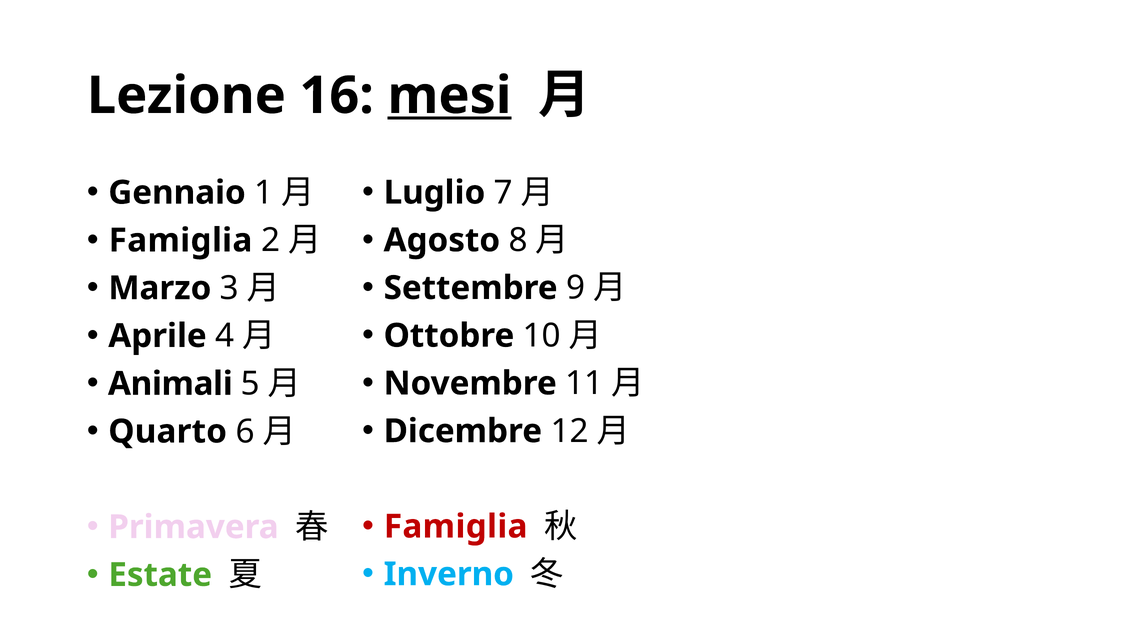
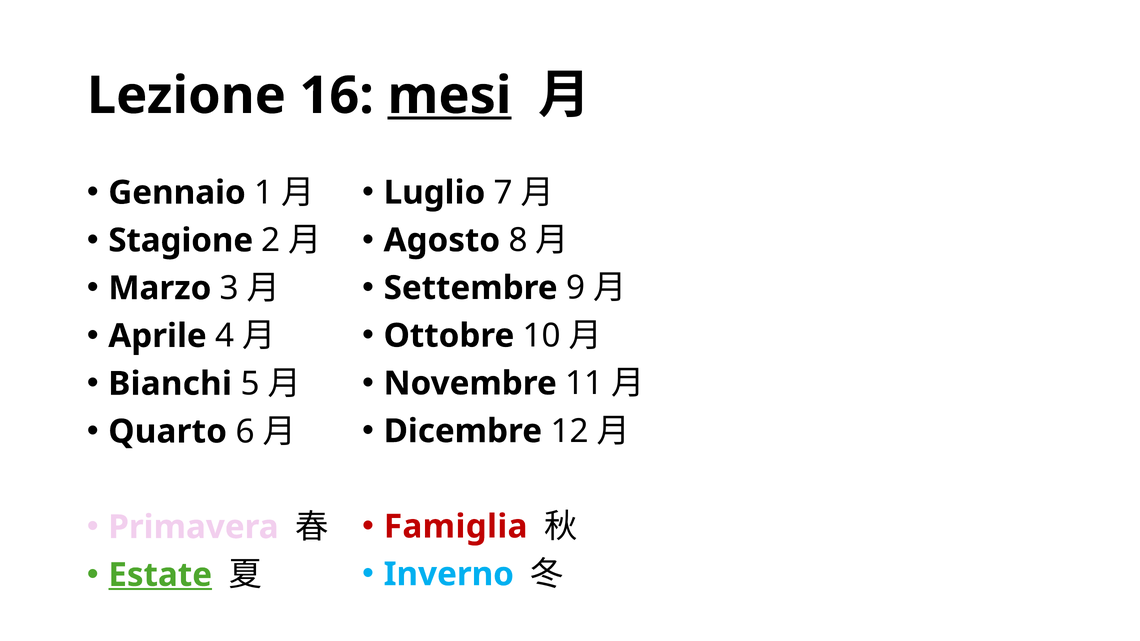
Famiglia: Famiglia -> Stagione (181, 241)
Animali: Animali -> Bianchi (170, 384)
Estate underline: none -> present (160, 575)
